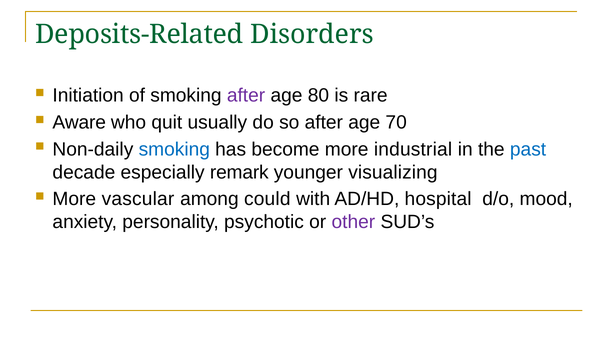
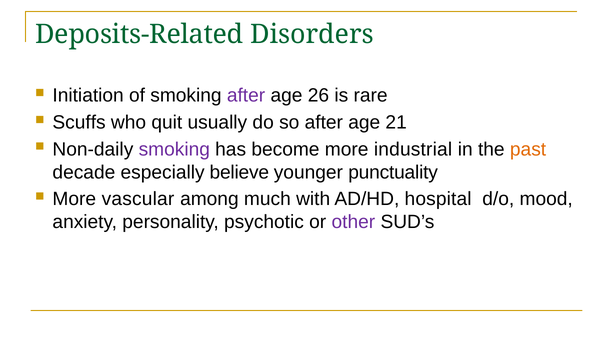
80: 80 -> 26 (318, 96)
Aware: Aware -> Scuffs (79, 122)
70: 70 -> 21 (396, 122)
smoking colour: blue -> purple (174, 149)
past colour: blue -> orange (528, 149)
remark: remark -> believe (239, 172)
visualizing: visualizing -> punctuality (393, 172)
could: could -> much (267, 199)
